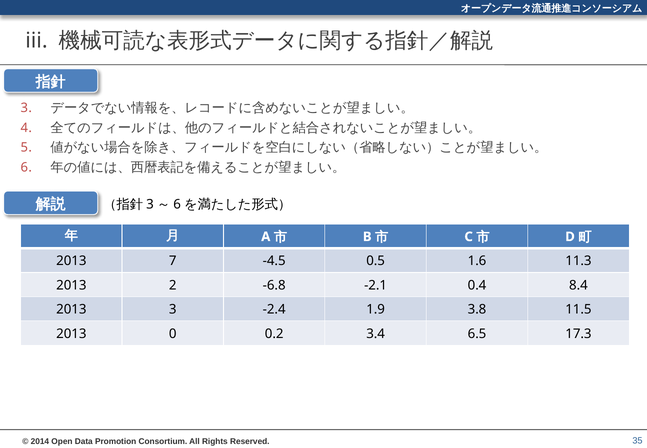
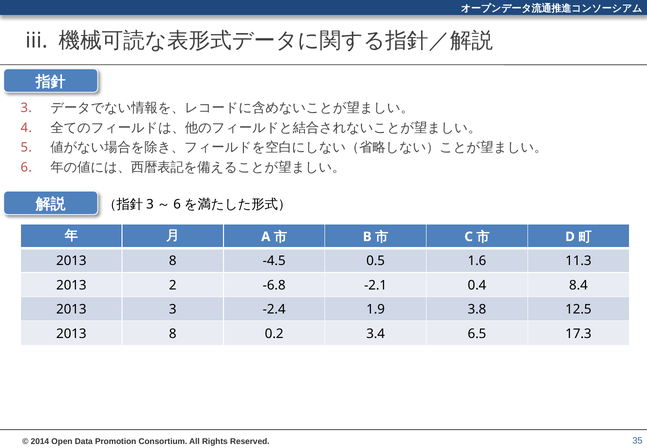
7: 7 -> 8 (173, 261)
11.5: 11.5 -> 12.5 (578, 309)
0: 0 -> 8 (173, 334)
